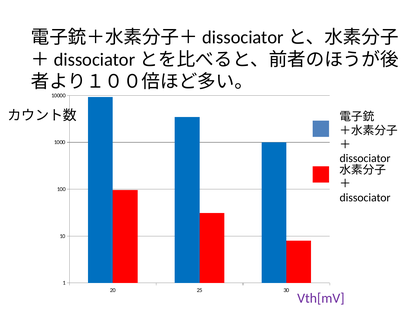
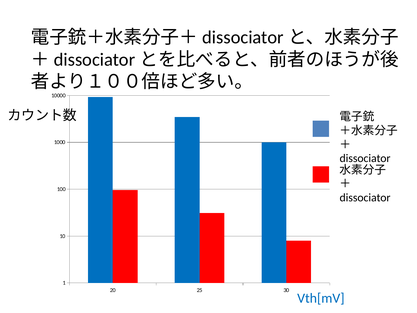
Vth[mV colour: purple -> blue (321, 298)
